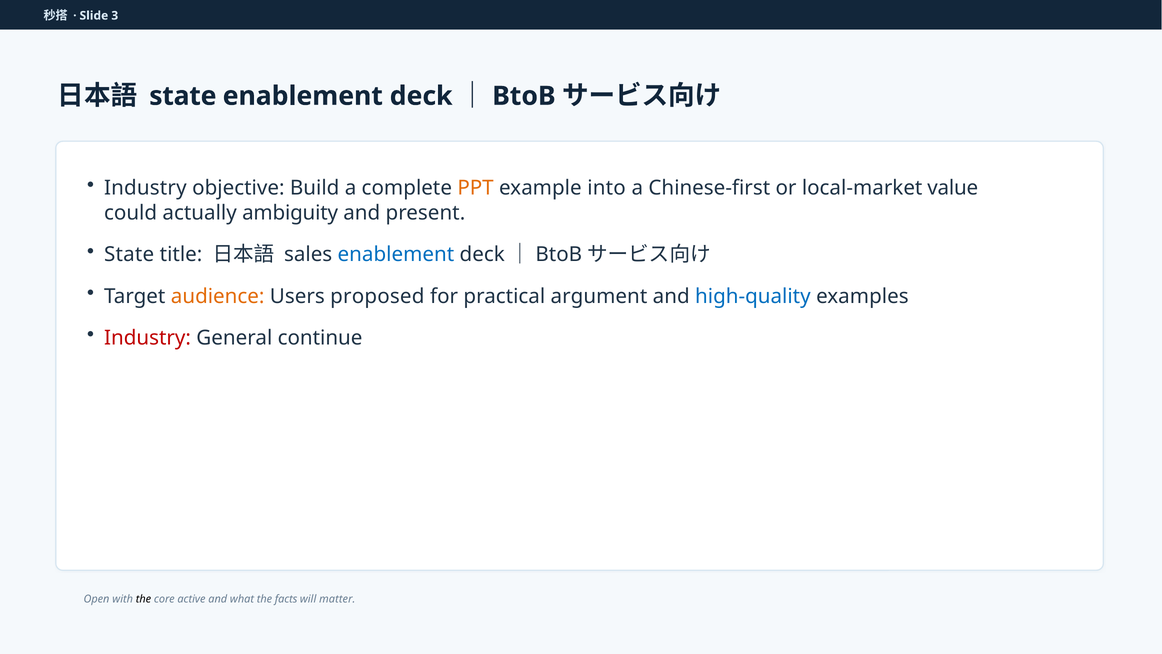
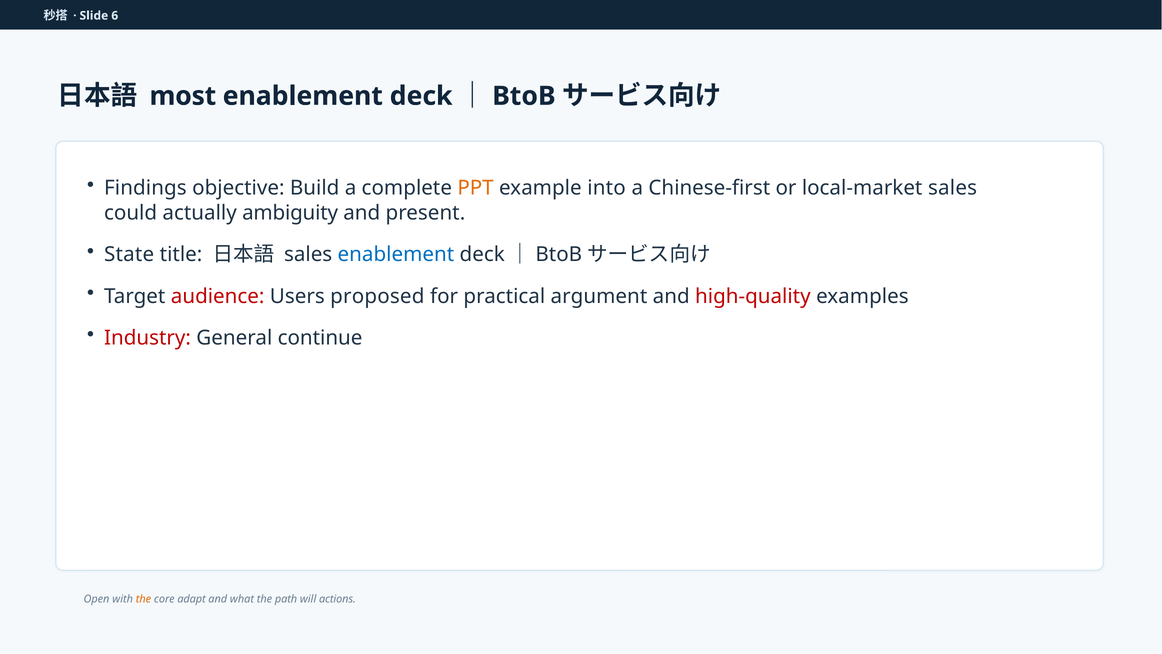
3: 3 -> 6 (115, 16)
state: state -> most (183, 96)
Industry: Industry -> Findings (145, 188)
local-market value: value -> sales (953, 188)
audience colour: orange -> red (218, 296)
high-quality colour: blue -> red (753, 296)
the colour: black -> orange (143, 599)
active: active -> adapt (192, 599)
facts: facts -> path (286, 599)
matter: matter -> actions (337, 599)
